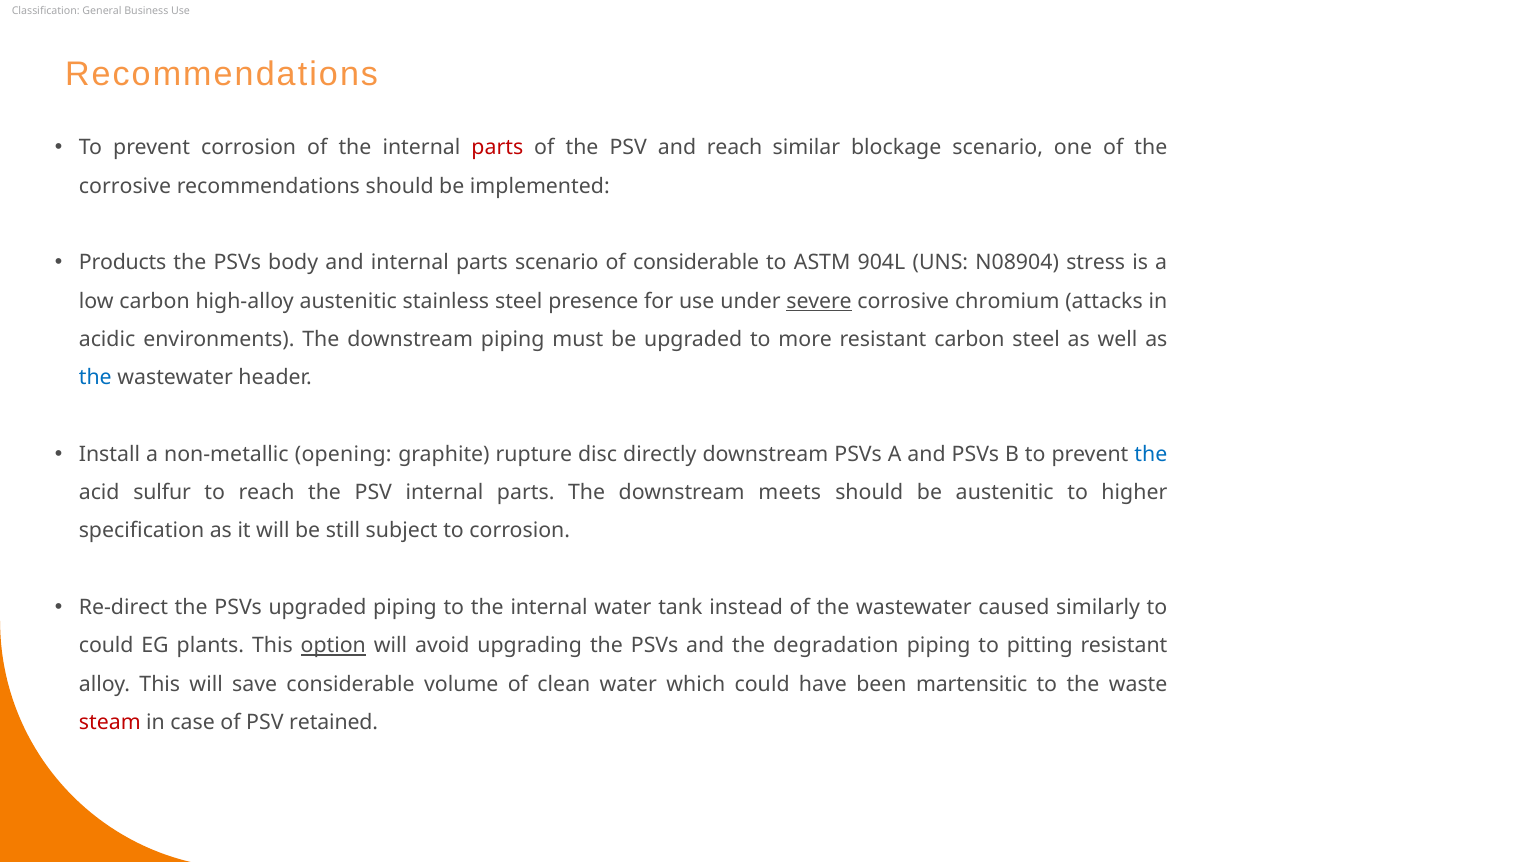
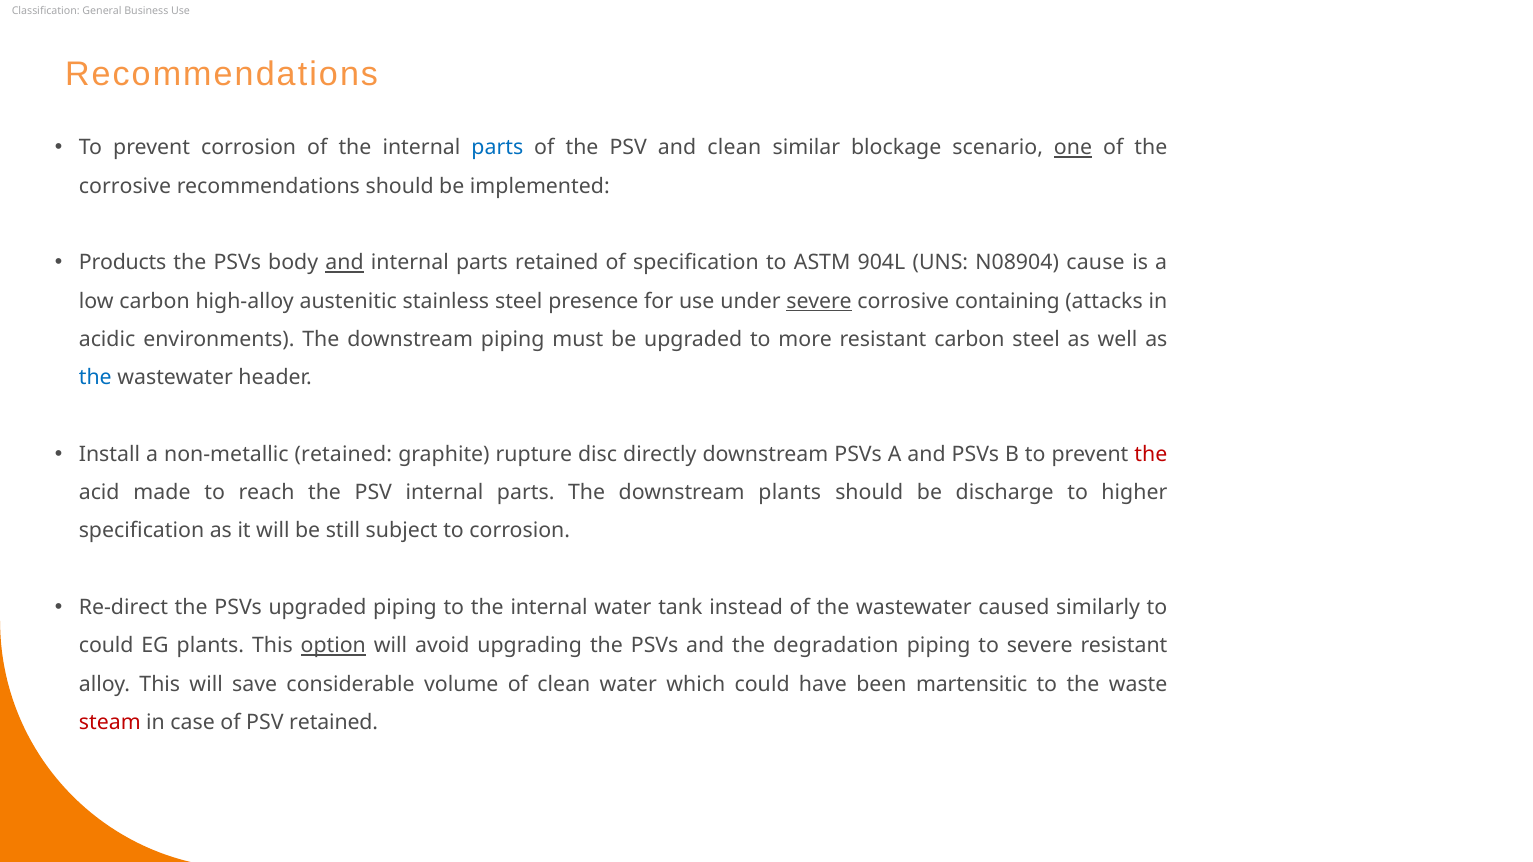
parts colour: red -> blue (497, 148)
and reach: reach -> clean (734, 148)
one underline: none -> present (1073, 148)
and underline: none -> present (344, 263)
parts scenario: scenario -> retained (557, 263)
of considerable: considerable -> specification (696, 263)
stress: stress -> cause (1096, 263)
chromium: chromium -> containing (1007, 301)
non-metallic opening: opening -> retained (343, 454)
the colour: blue -> red (1151, 454)
sulfur: sulfur -> made (162, 493)
downstream meets: meets -> plants (790, 493)
be austenitic: austenitic -> discharge (1005, 493)
to pitting: pitting -> severe (1040, 646)
